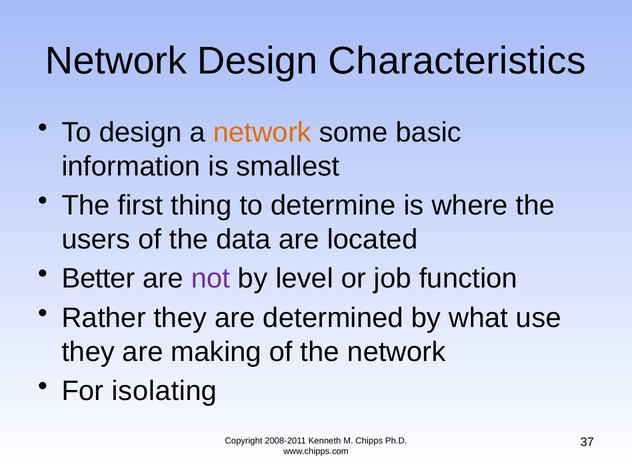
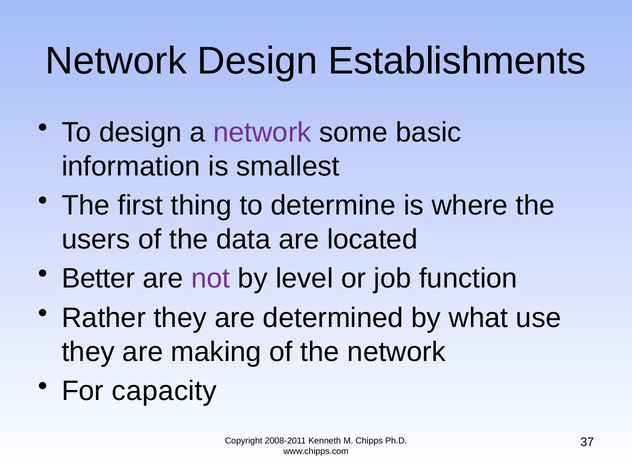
Characteristics: Characteristics -> Establishments (457, 61)
network colour: orange -> purple (262, 133)
isolating: isolating -> capacity (164, 391)
